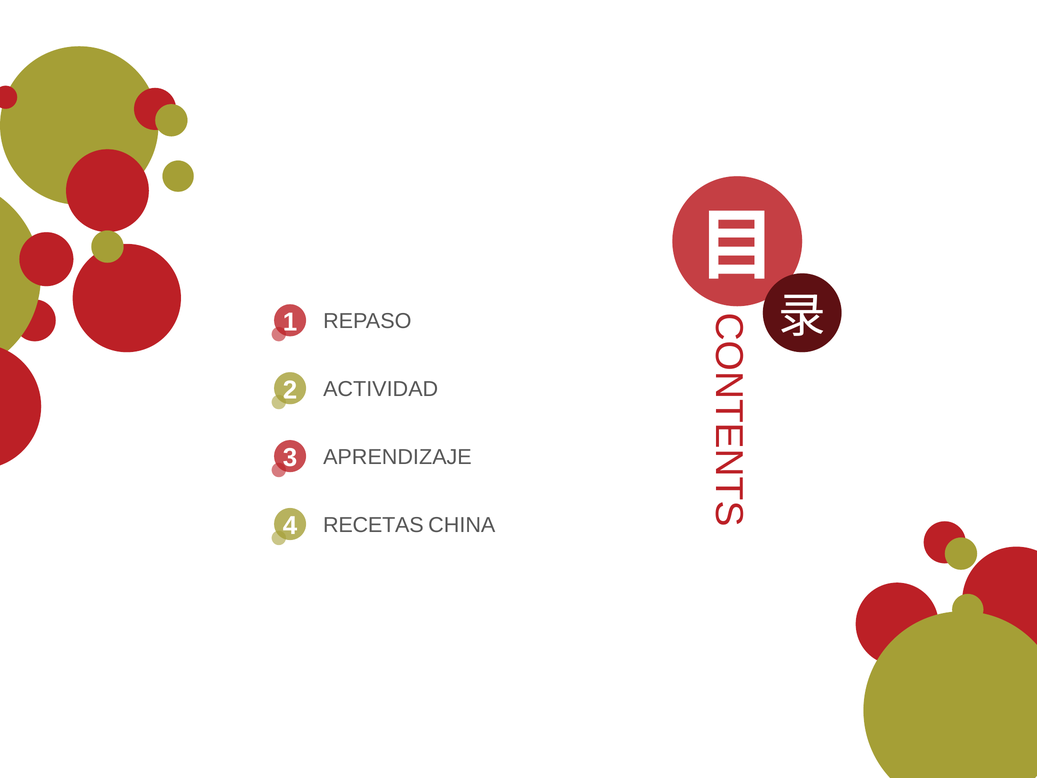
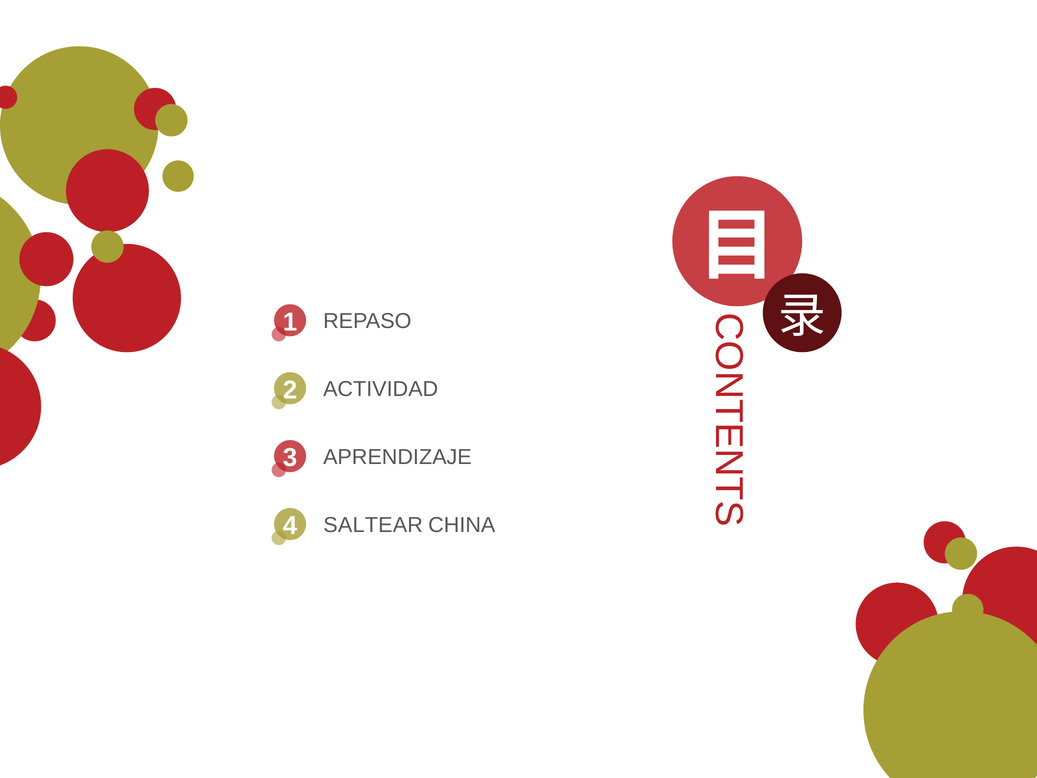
RECETAS: RECETAS -> SALTEAR (373, 525)
